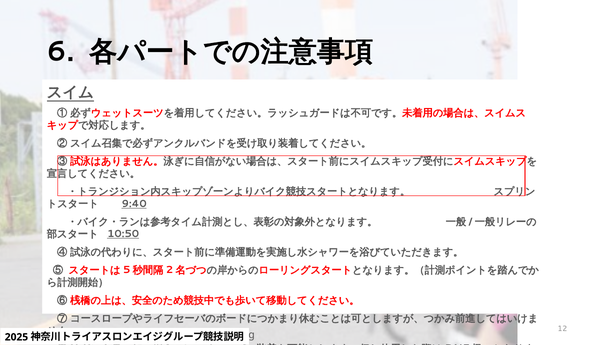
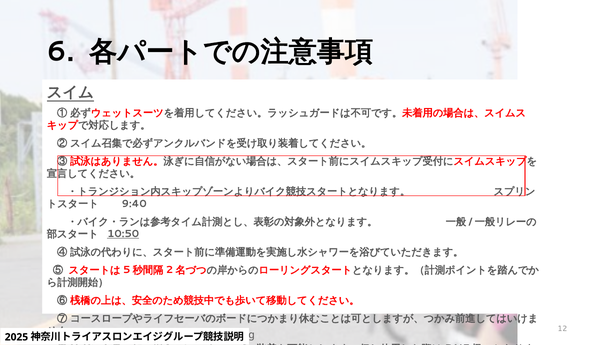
9:40 underline: present -> none (134, 204)
